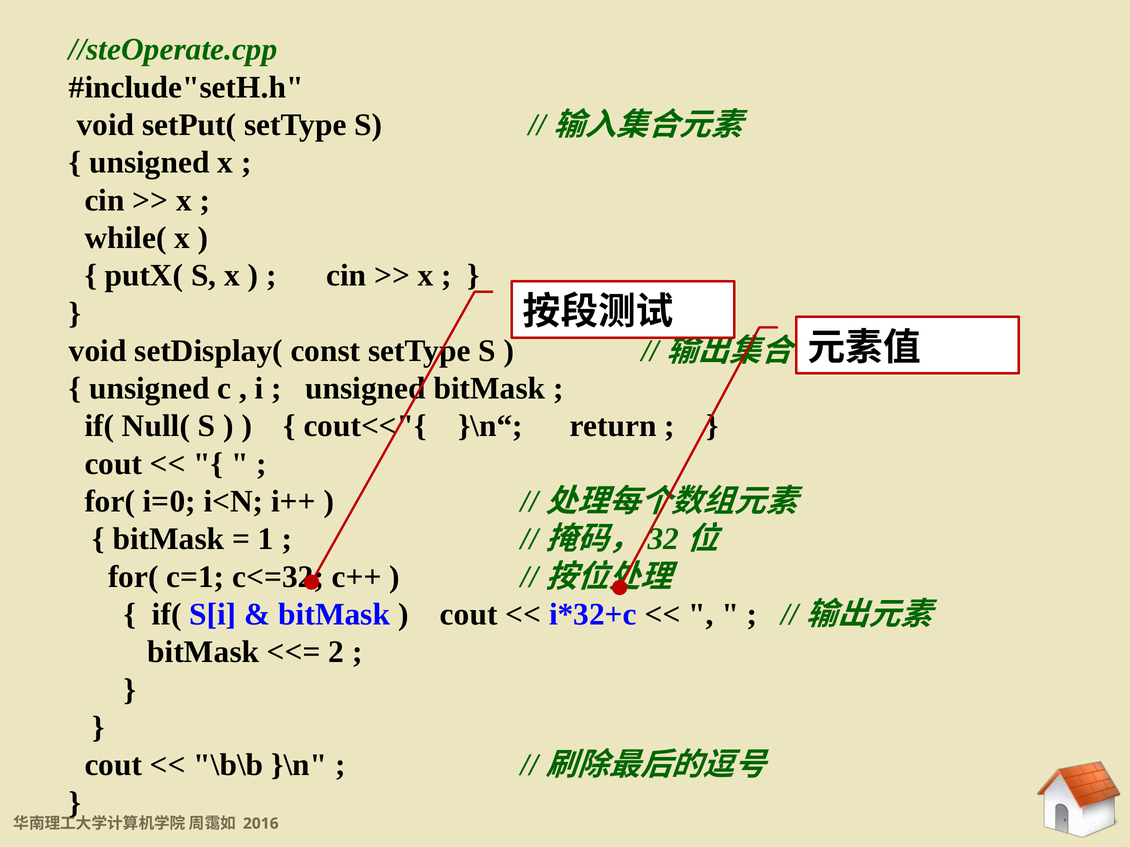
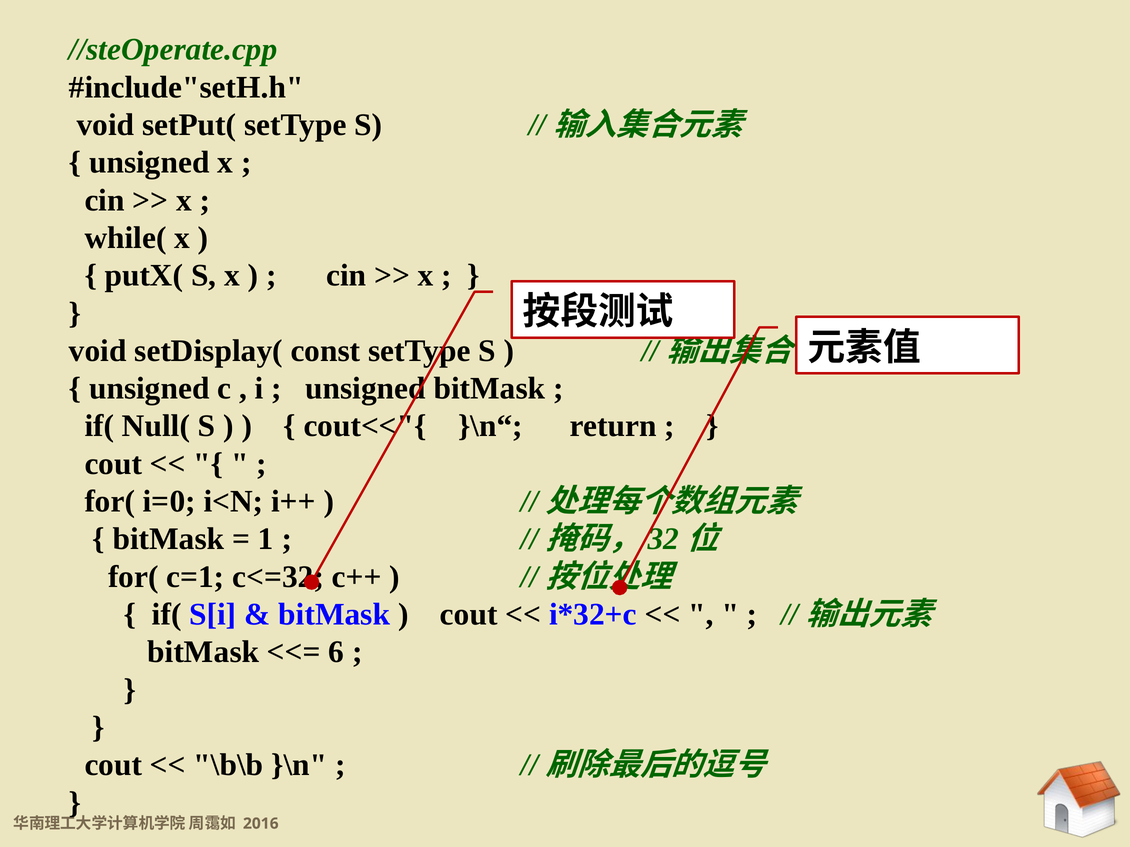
2: 2 -> 6 (336, 652)
